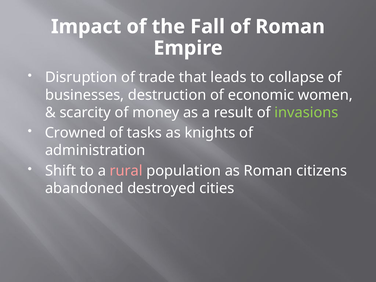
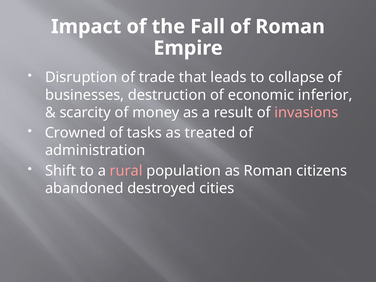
women: women -> inferior (325, 95)
invasions colour: light green -> pink (306, 112)
knights: knights -> treated (210, 133)
